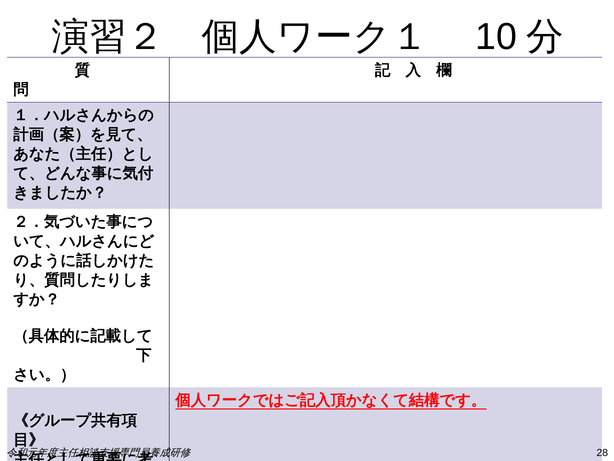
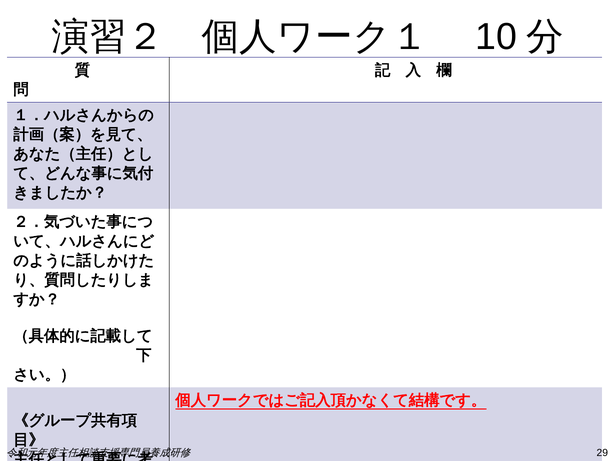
28: 28 -> 29 (602, 452)
